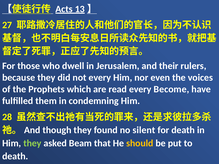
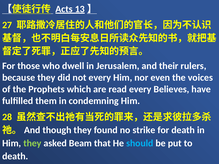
Become: Become -> Believes (171, 89)
silent: silent -> strike (144, 130)
should colour: yellow -> light blue (140, 143)
